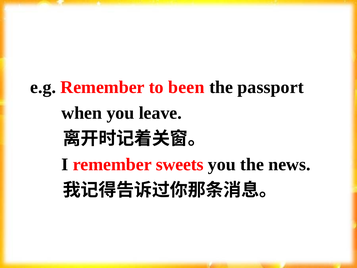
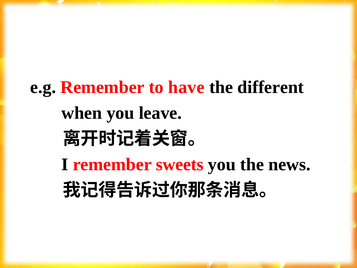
been: been -> have (186, 87)
passport: passport -> different (271, 87)
